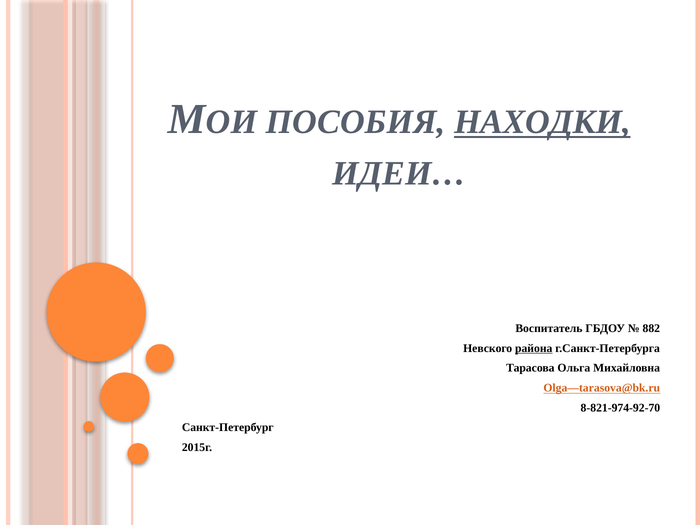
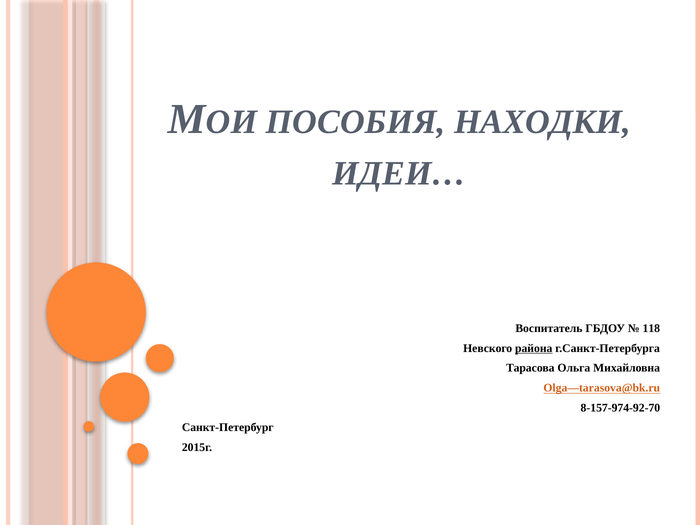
НАХОДКИ underline: present -> none (542, 122)
882: 882 -> 118 (651, 328)
8-821-974-92-70: 8-821-974-92-70 -> 8-157-974-92-70 (620, 408)
